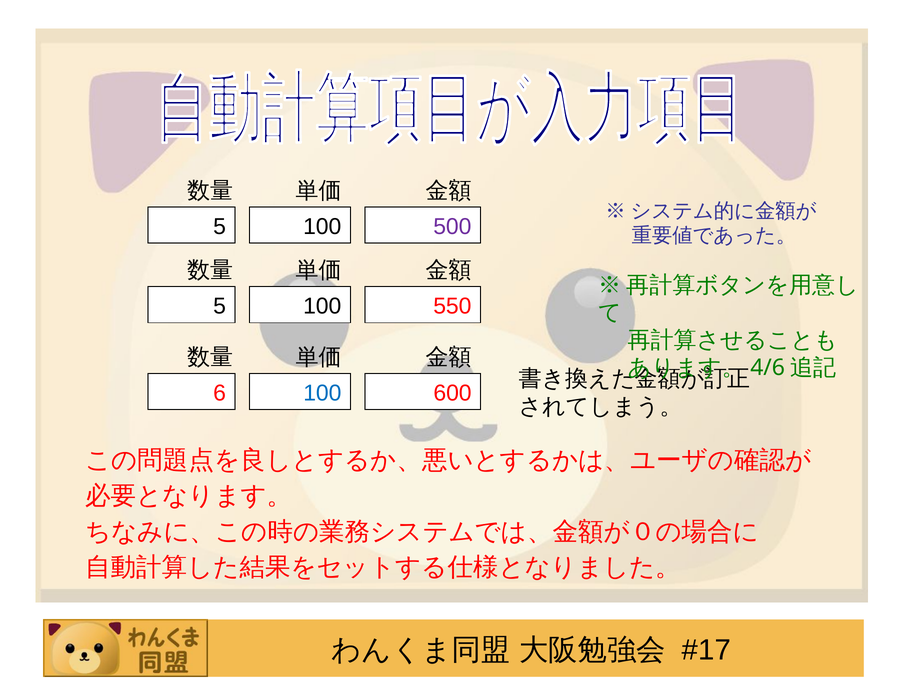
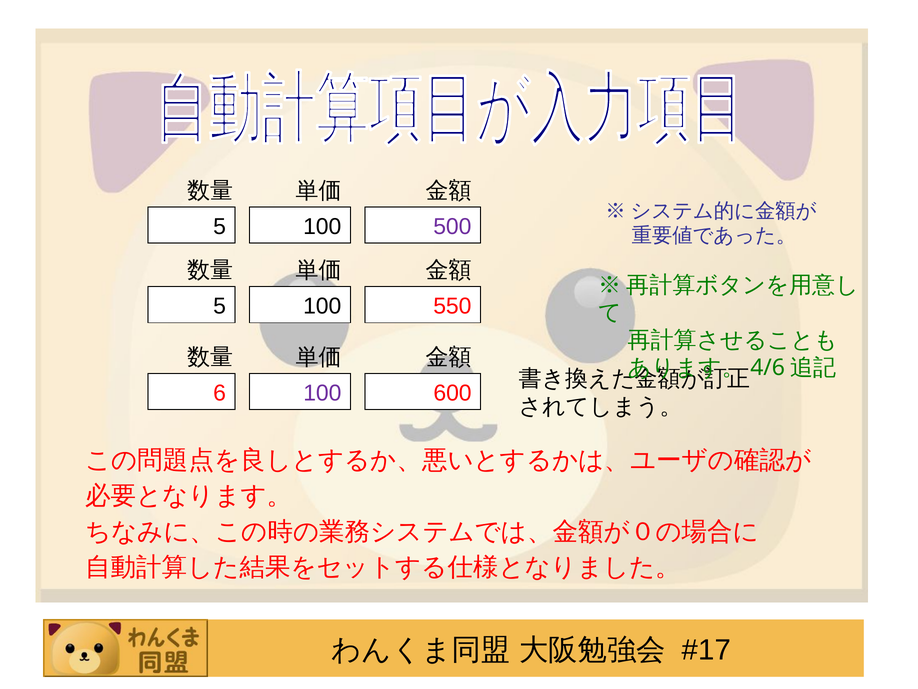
100 colour: blue -> purple (322, 393)
